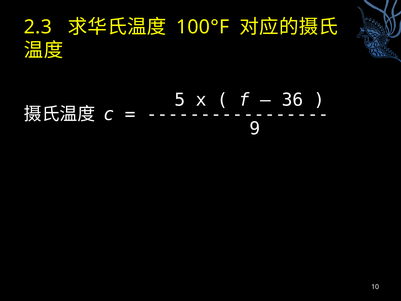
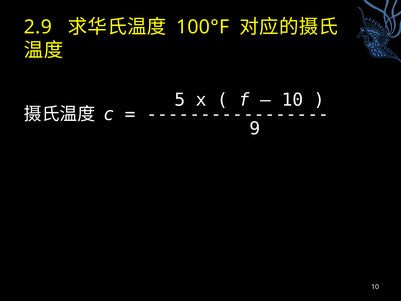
2.3: 2.3 -> 2.9 (38, 27)
36: 36 -> 10 (292, 100)
